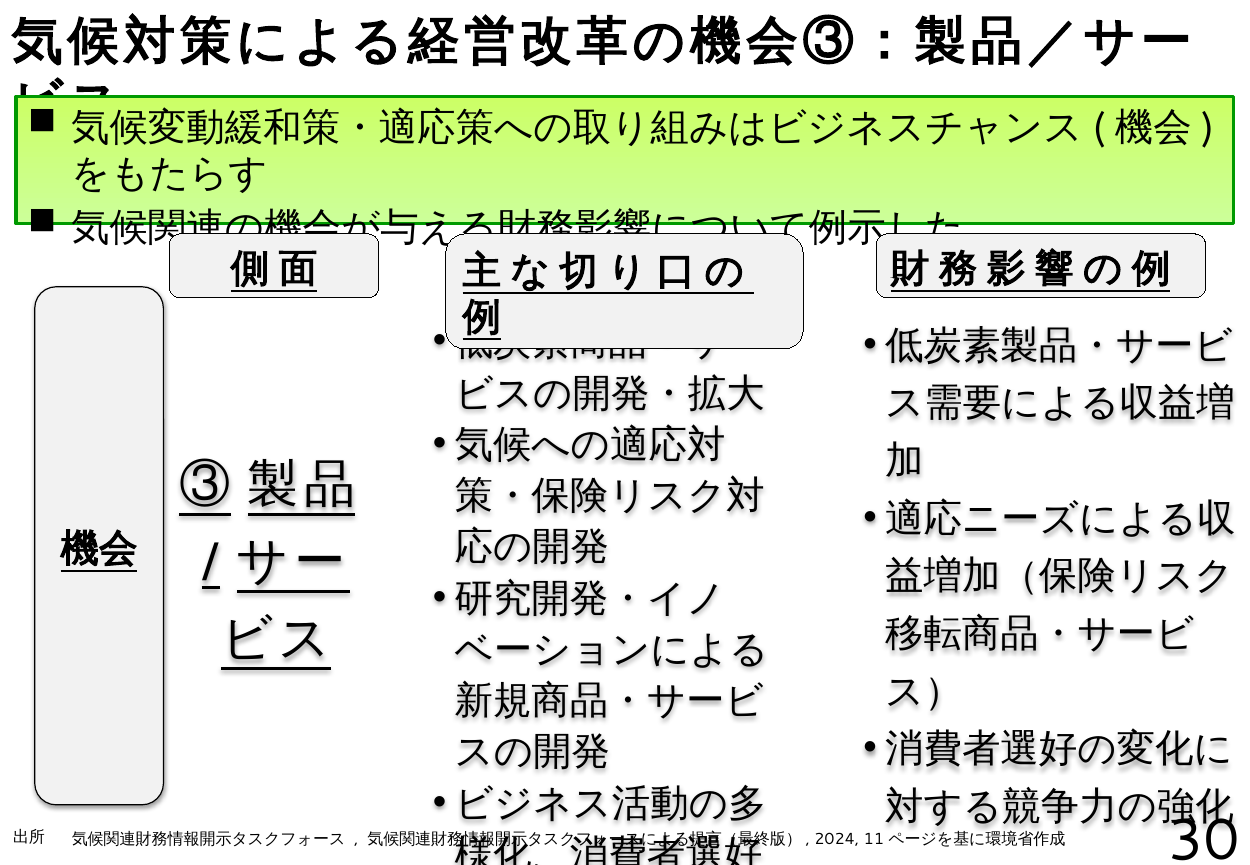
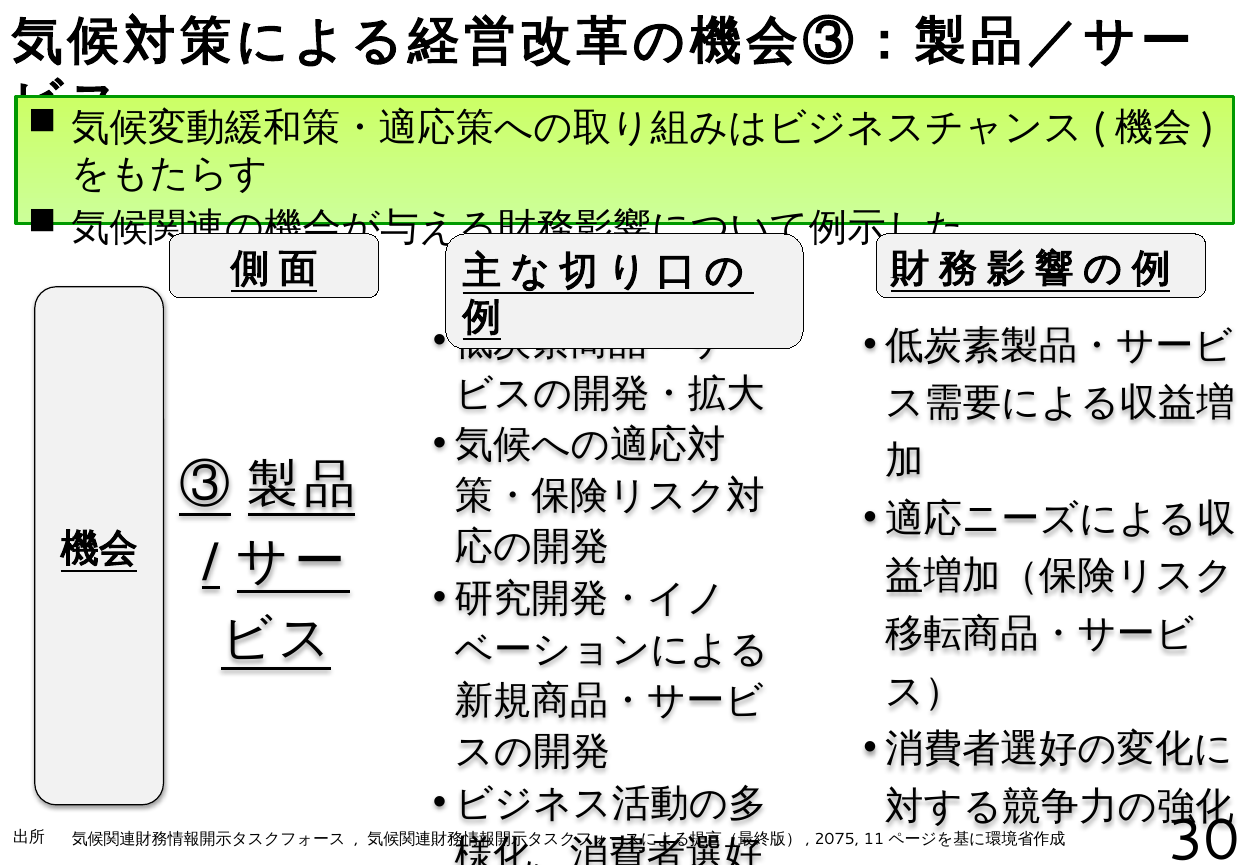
2024: 2024 -> 2075 (837, 840)
